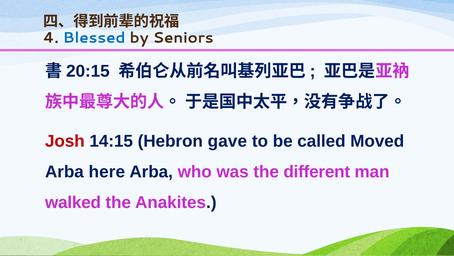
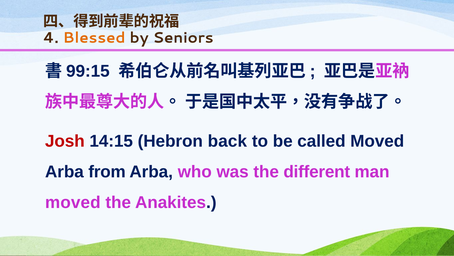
Blessed colour: blue -> orange (94, 38)
20:15: 20:15 -> 99:15 (88, 71)
gave: gave -> back (227, 141)
here: here -> from (107, 171)
walked: walked -> moved (73, 202)
